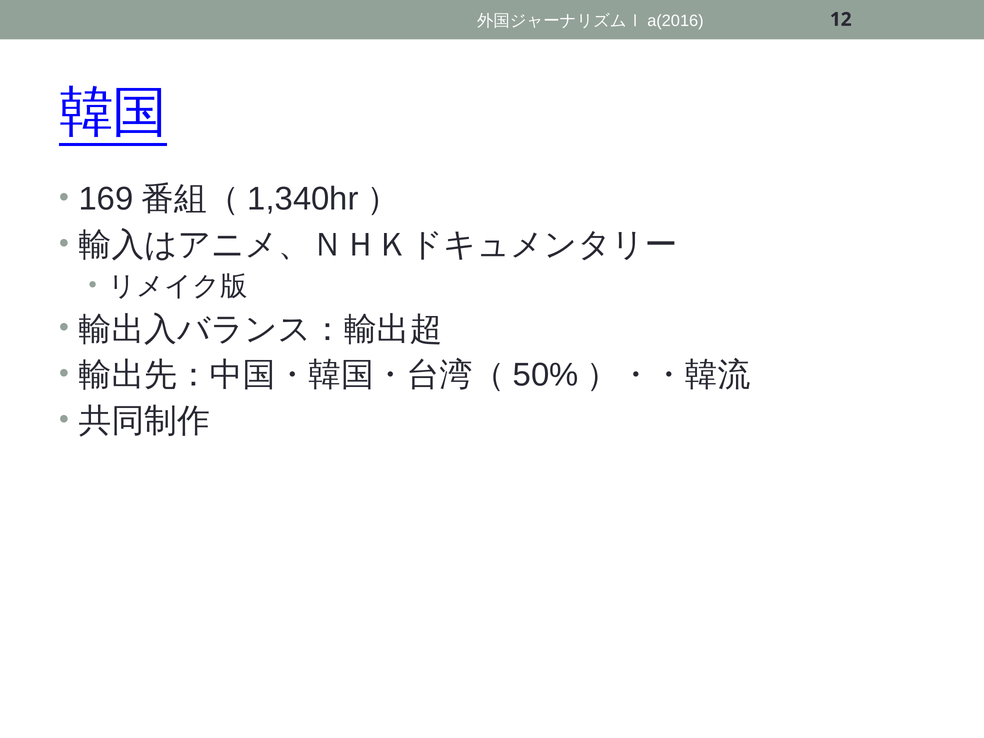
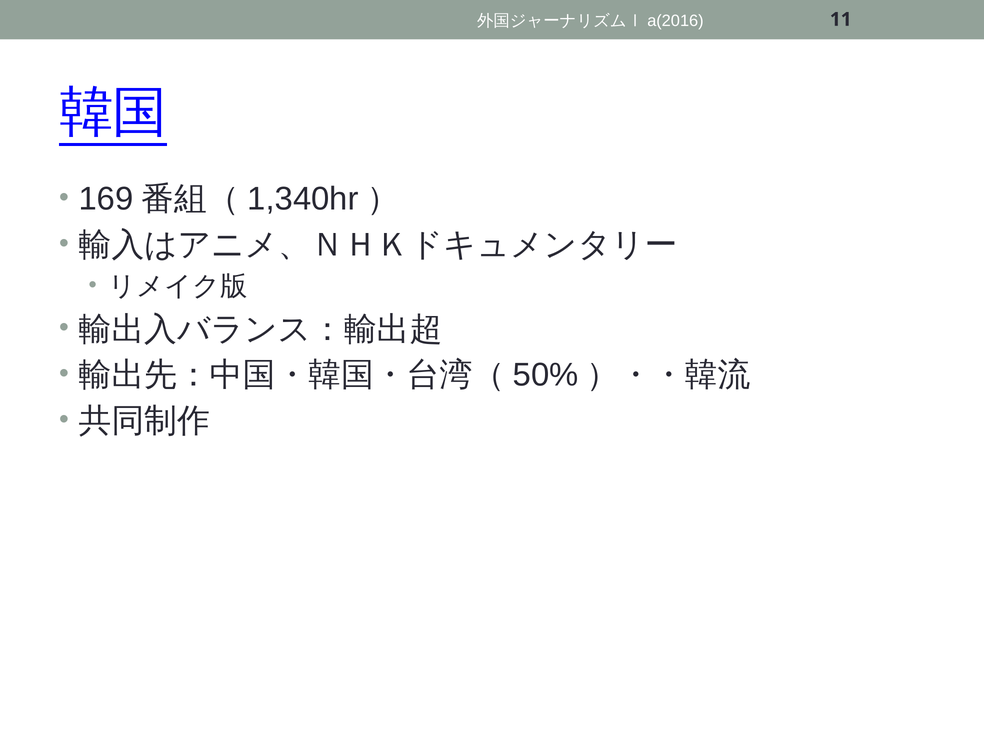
12: 12 -> 11 (841, 19)
